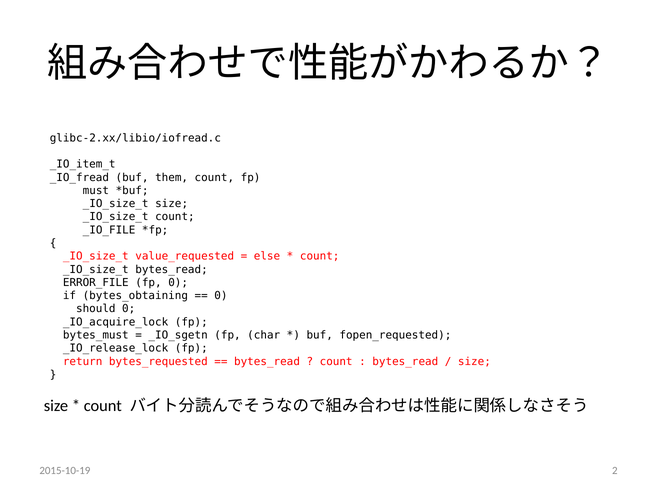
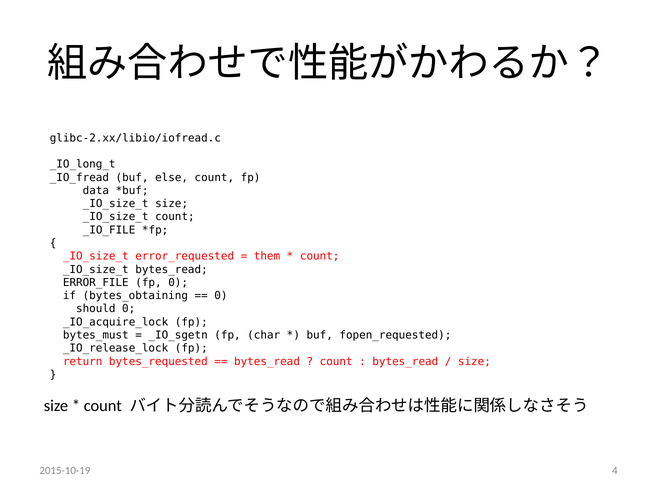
_IO_item_t: _IO_item_t -> _IO_long_t (83, 164)
them: them -> else (172, 177)
must: must -> data (96, 190)
value_requested: value_requested -> error_requested (185, 256)
else: else -> them (267, 256)
2: 2 -> 4 (615, 470)
